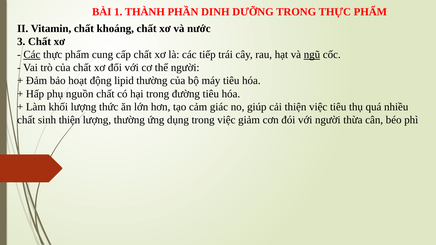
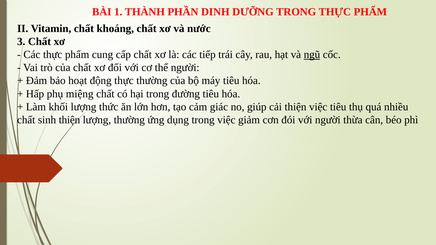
Các underline: present -> none (32, 55)
động lipid: lipid -> thực (124, 81)
nguồn: nguồn -> miệng (80, 94)
